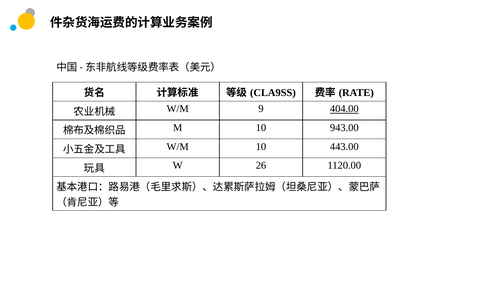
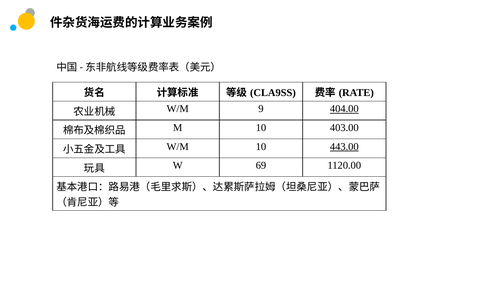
943.00: 943.00 -> 403.00 (344, 128)
443.00 underline: none -> present (344, 147)
26: 26 -> 69 (261, 166)
